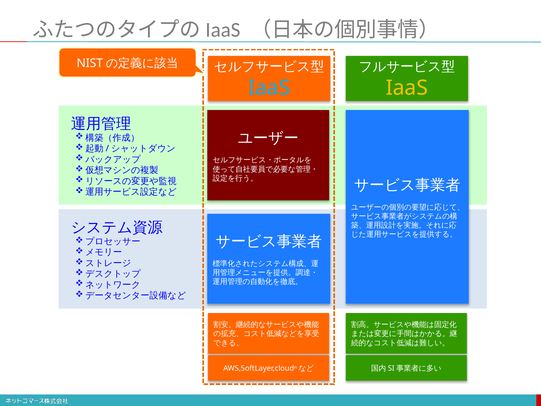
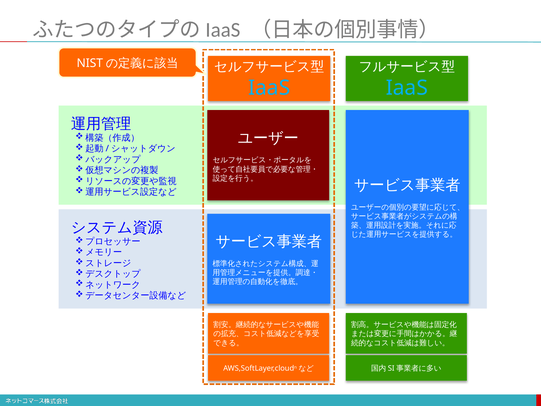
IaaS colour: yellow -> light blue (407, 88)
